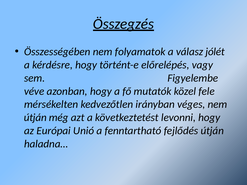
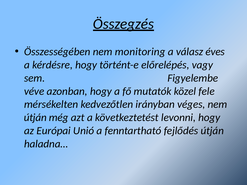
folyamatok: folyamatok -> monitoring (140, 52)
jólét: jólét -> éves (215, 52)
